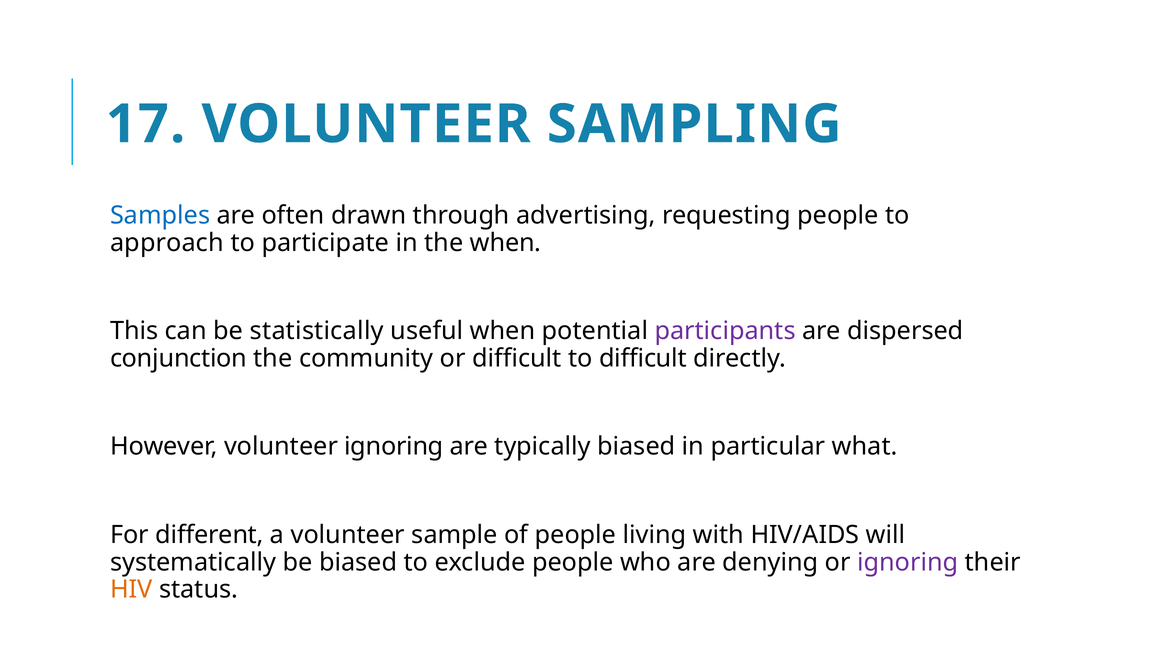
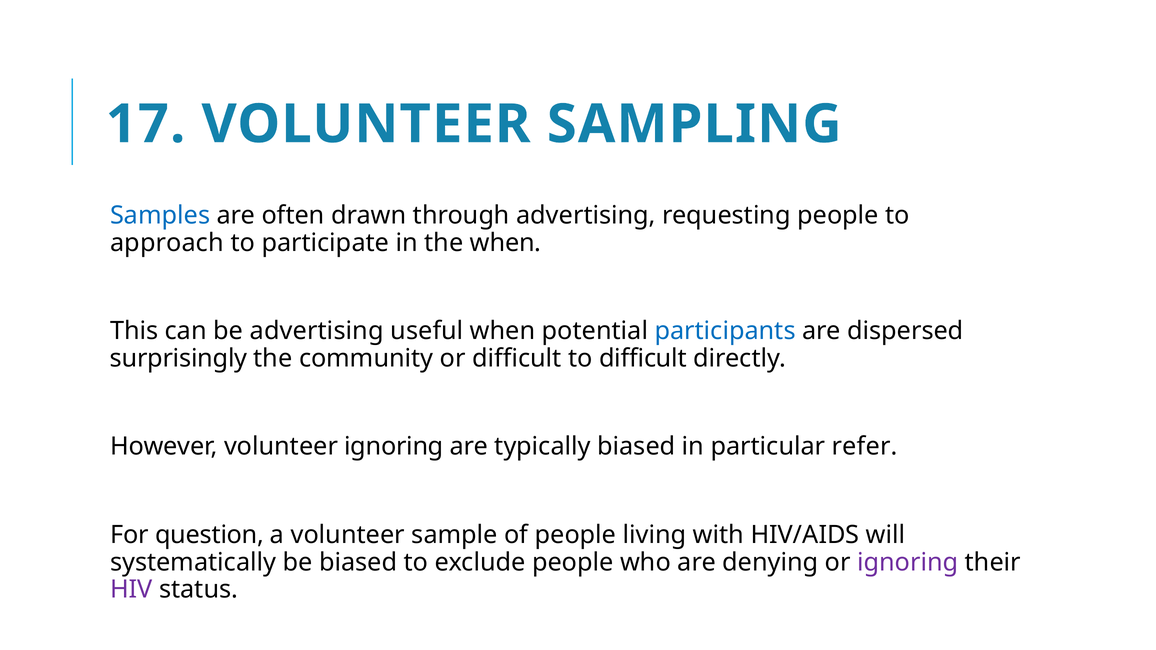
be statistically: statistically -> advertising (317, 331)
participants colour: purple -> blue (725, 331)
conjunction: conjunction -> surprisingly (179, 358)
what: what -> refer (865, 447)
different: different -> question (210, 535)
HIV colour: orange -> purple (131, 590)
